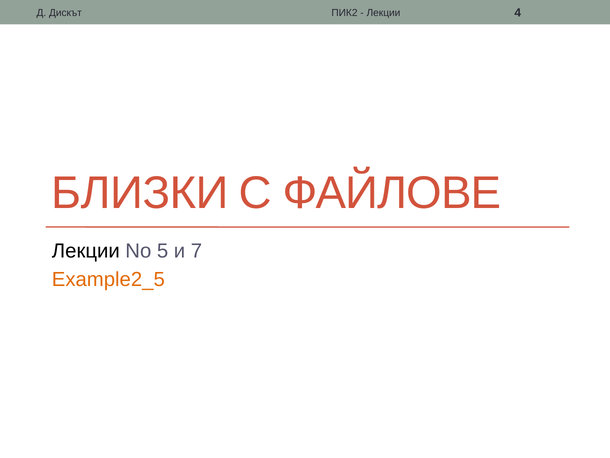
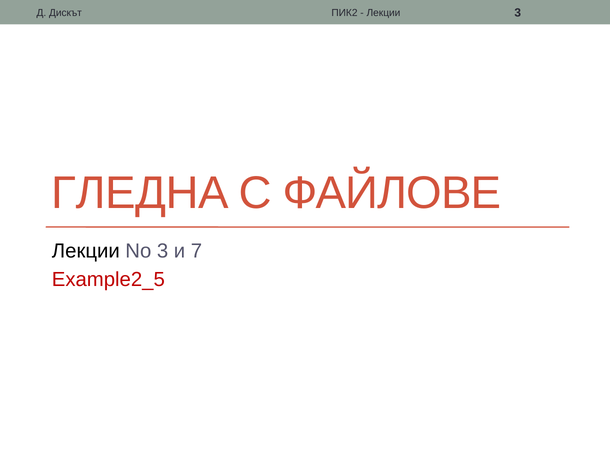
Лекции 4: 4 -> 3 (518, 13)
БЛИЗКИ: БЛИЗКИ -> ГЛЕДНА (140, 193)
No 5: 5 -> 3 (163, 251)
Example2_5 colour: orange -> red (108, 279)
